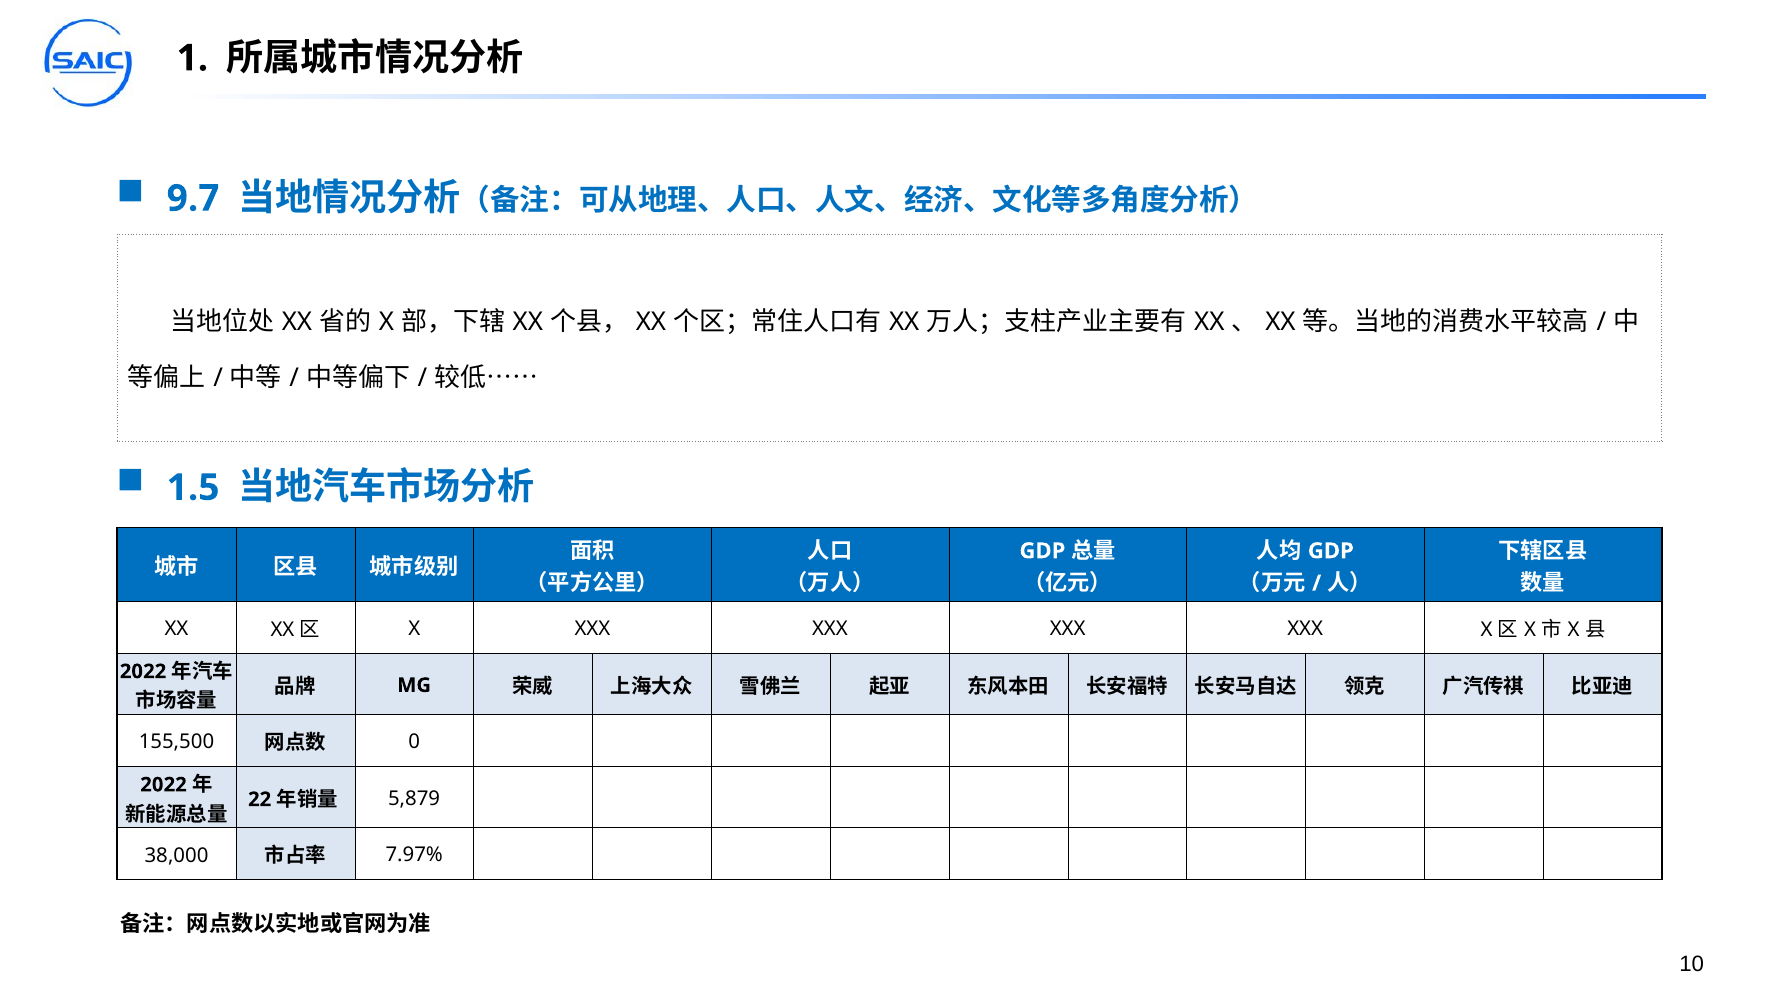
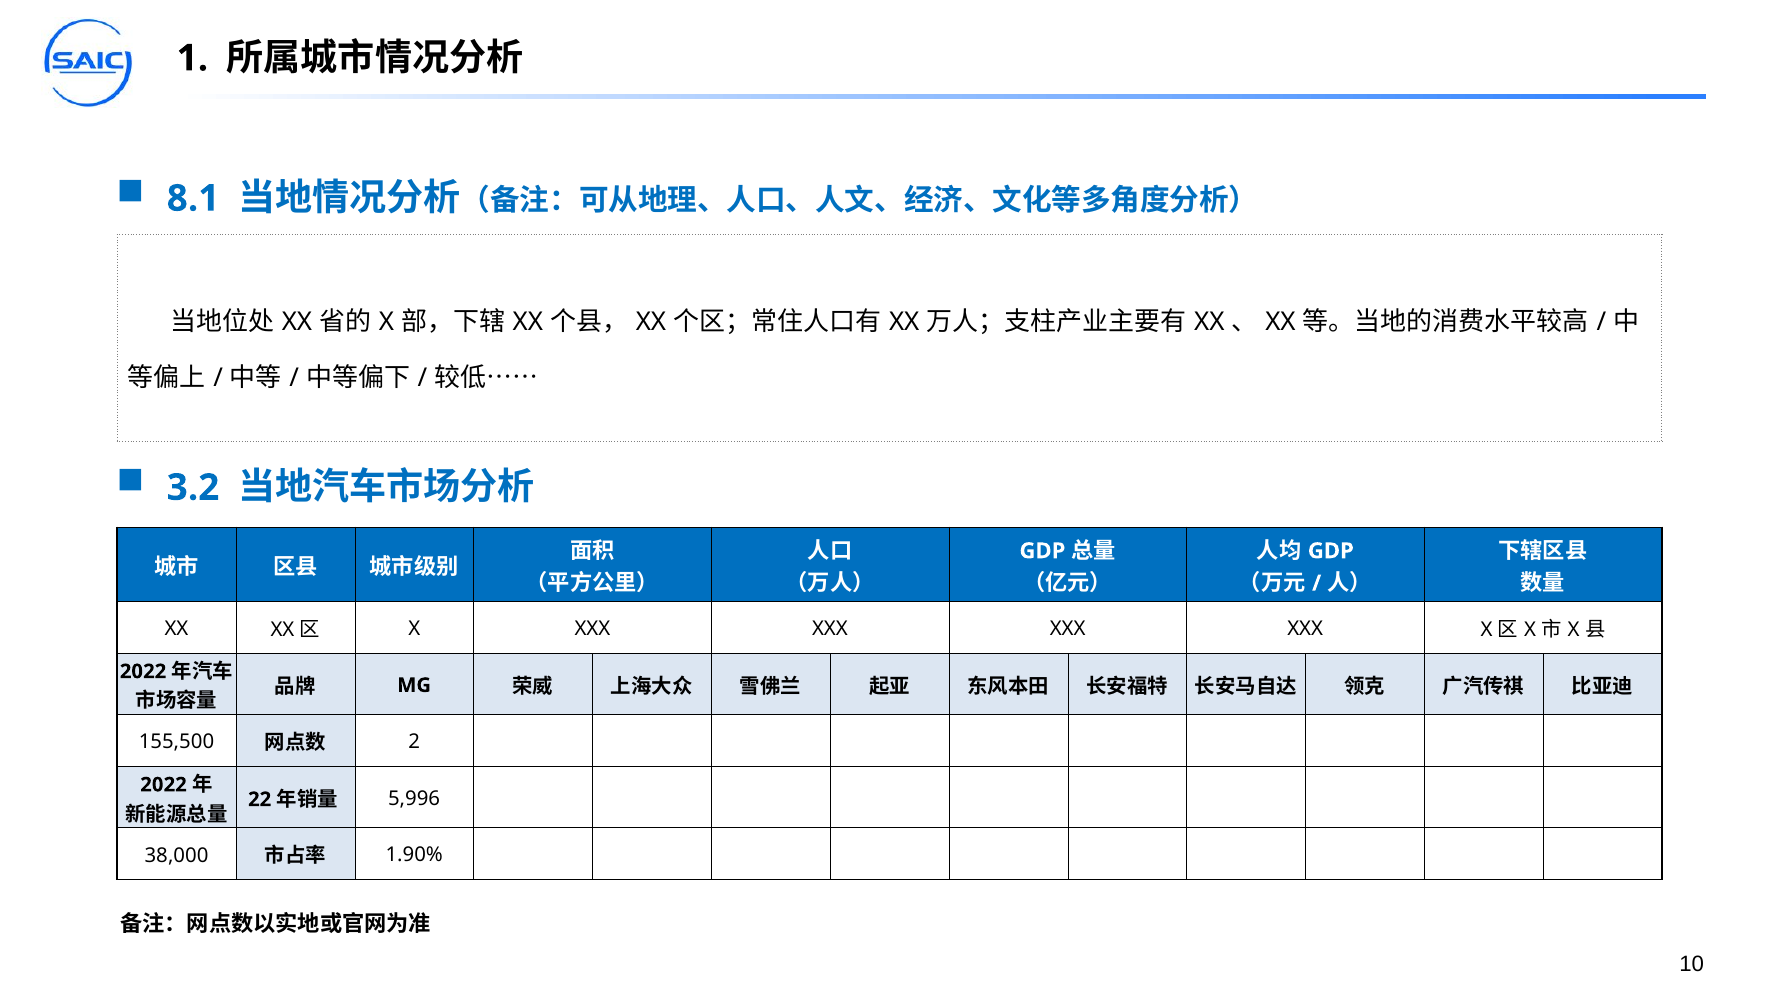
9.7: 9.7 -> 8.1 (193, 199)
1.5: 1.5 -> 3.2 (193, 488)
0: 0 -> 2 (414, 743)
5,879: 5,879 -> 5,996 (414, 799)
7.97%: 7.97% -> 1.90% (414, 856)
